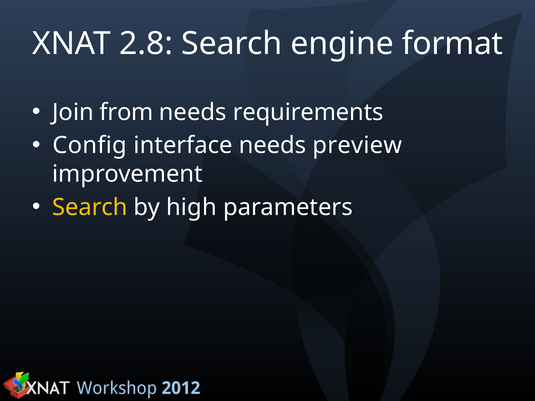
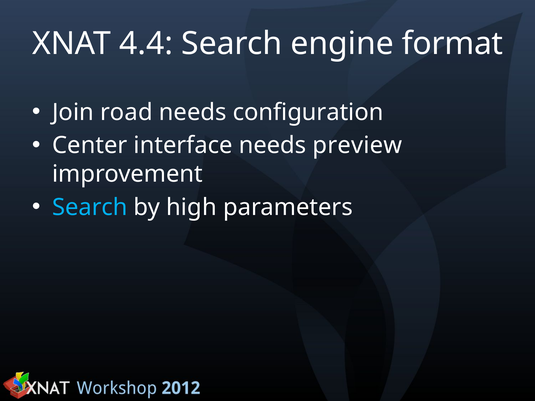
2.8: 2.8 -> 4.4 (146, 44)
from: from -> road (126, 112)
requirements: requirements -> configuration (308, 112)
Config: Config -> Center (90, 146)
Search colour: yellow -> light blue (90, 207)
